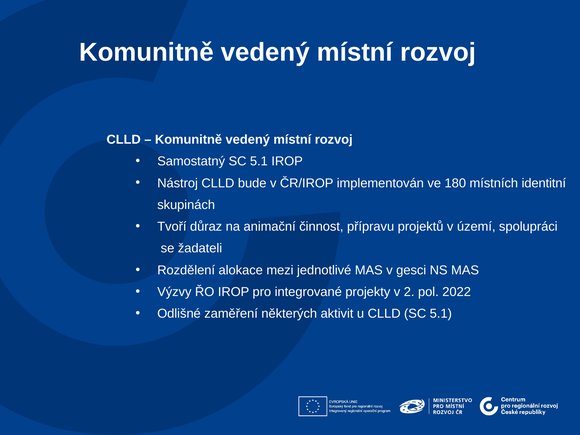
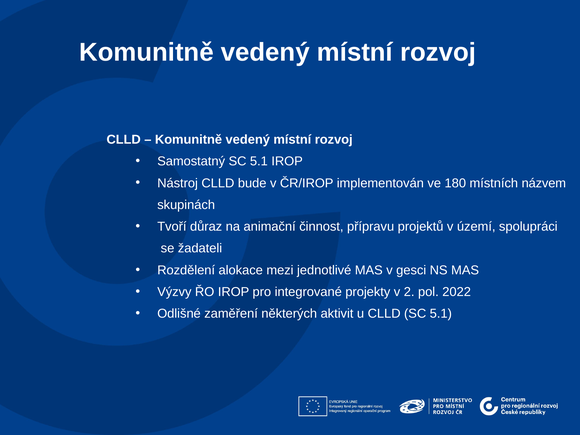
identitní: identitní -> názvem (544, 183)
